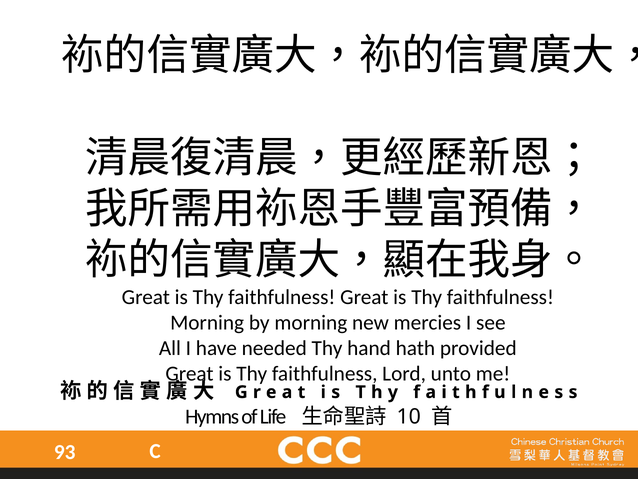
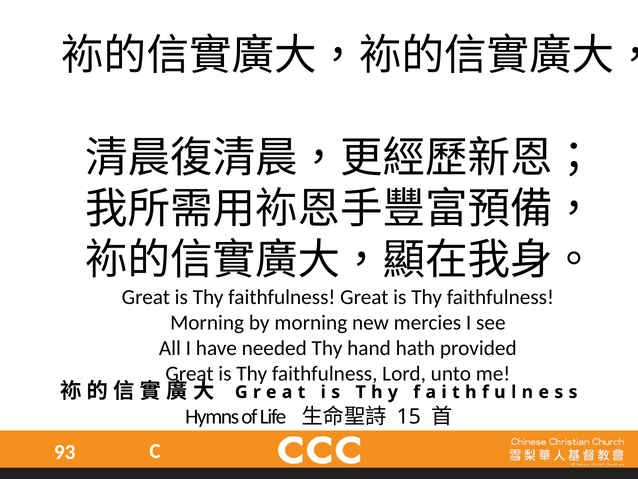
10: 10 -> 15 (409, 416)
